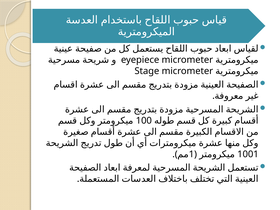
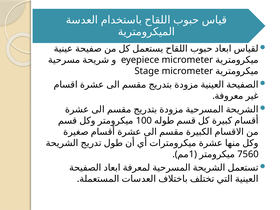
1001: 1001 -> 7560 (248, 154)
